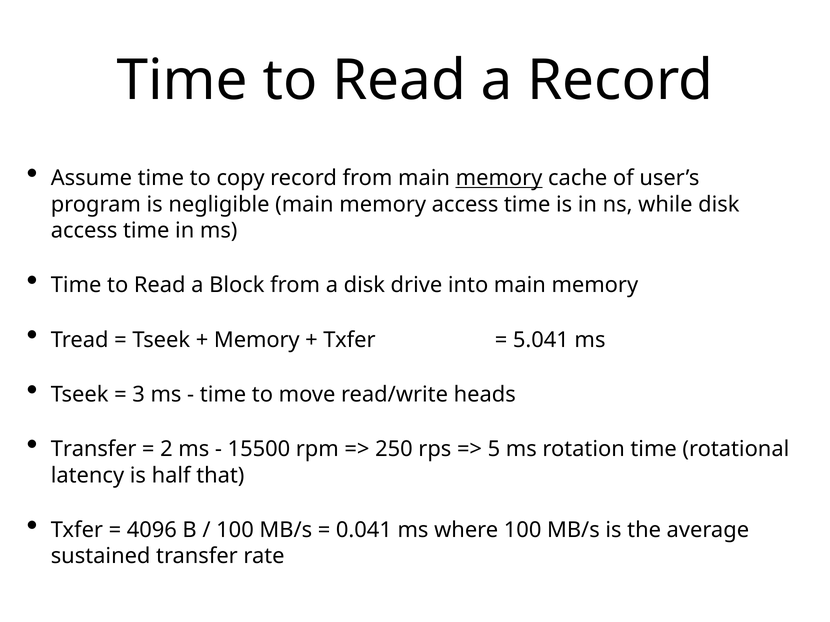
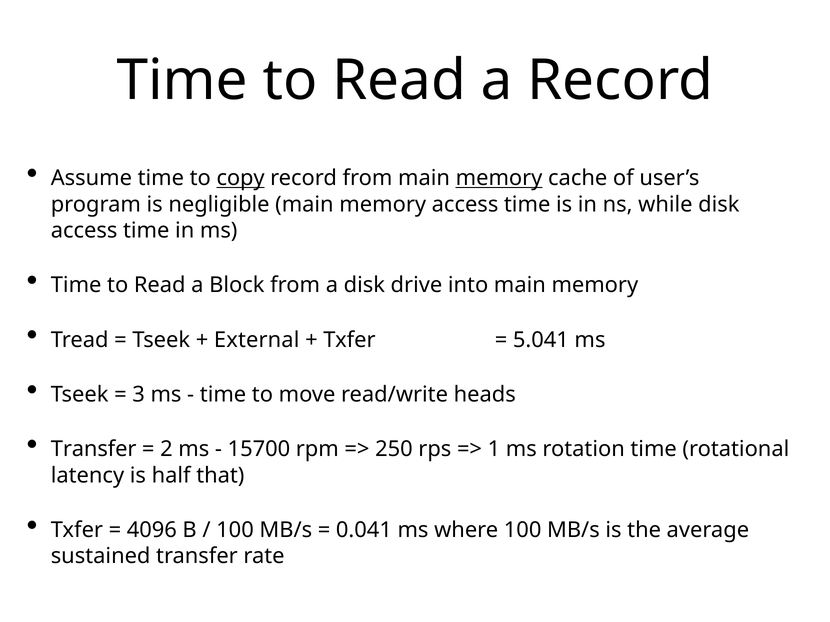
copy underline: none -> present (241, 178)
Memory: Memory -> External (257, 340)
15500: 15500 -> 15700 (259, 449)
5: 5 -> 1 (494, 449)
